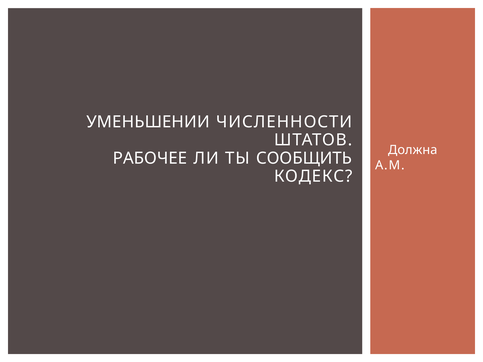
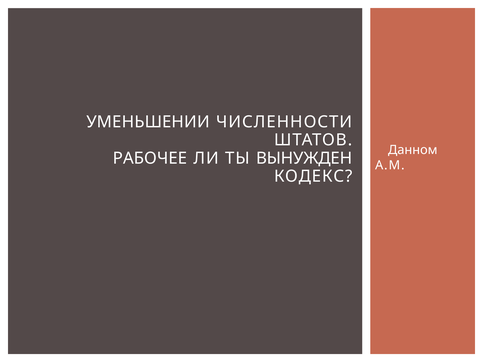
Должна: Должна -> Данном (413, 150)
СООБЩИТЬ: СООБЩИТЬ -> ВЫНУЖДЕН (304, 158)
